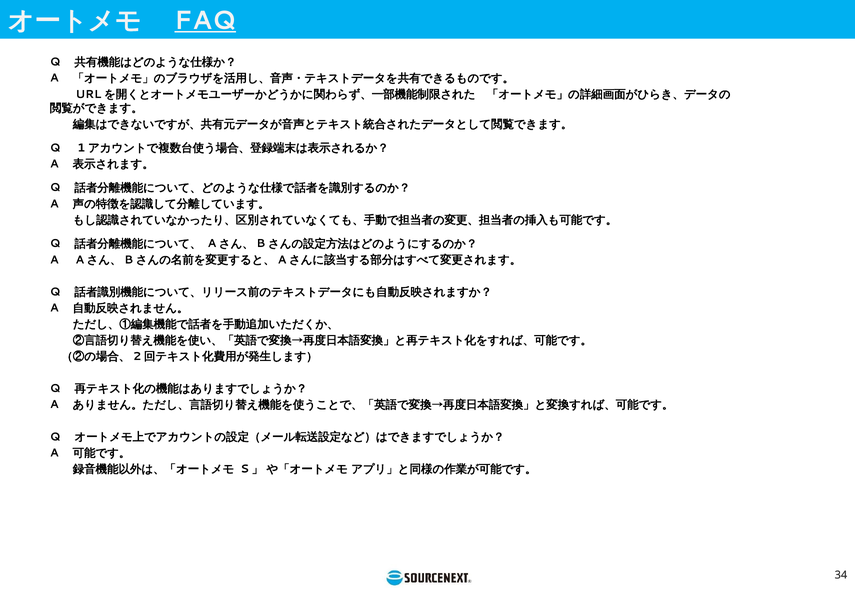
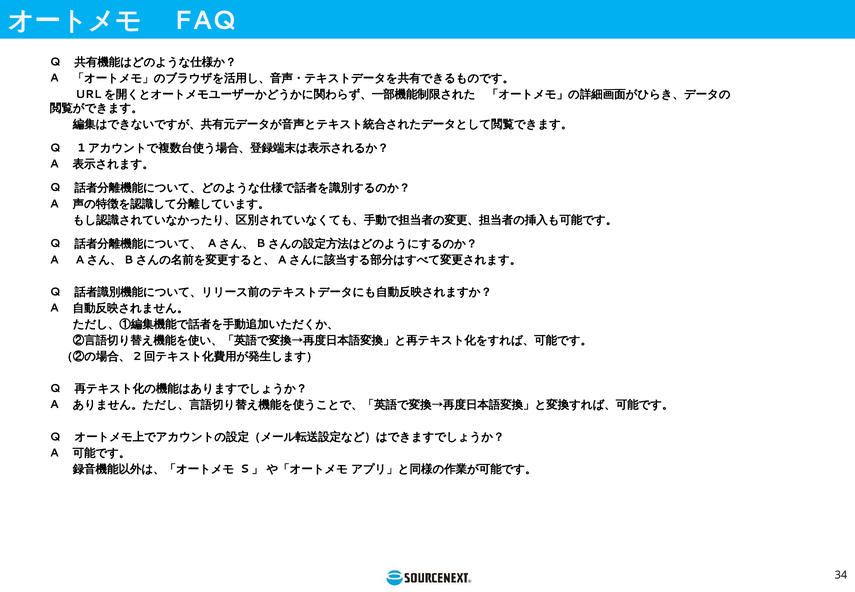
FAQ underline: present -> none (205, 21)
